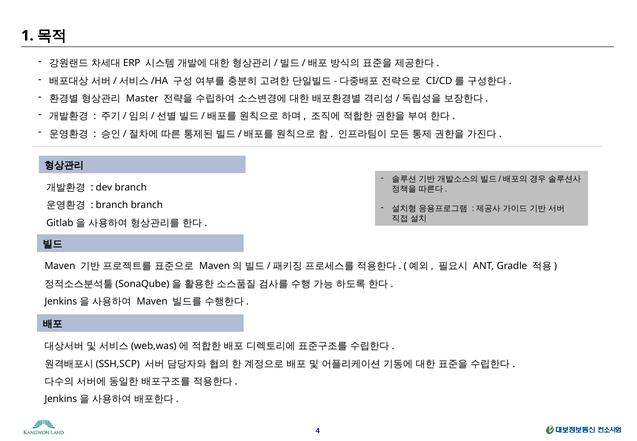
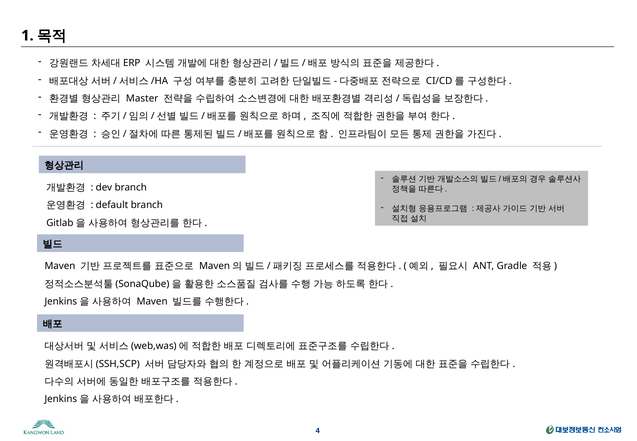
branch: branch -> default (112, 205)
